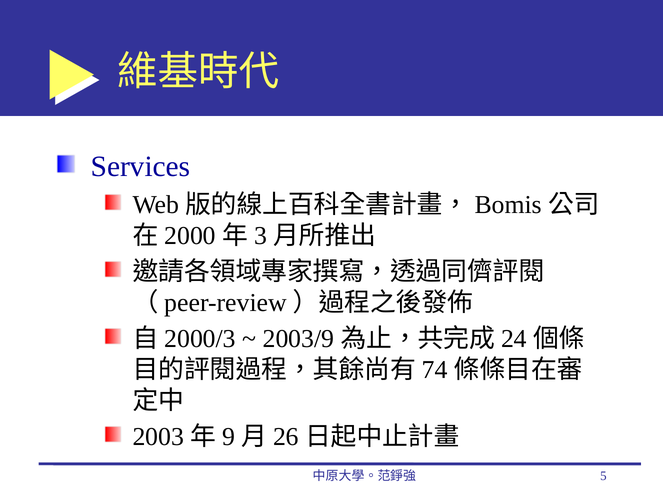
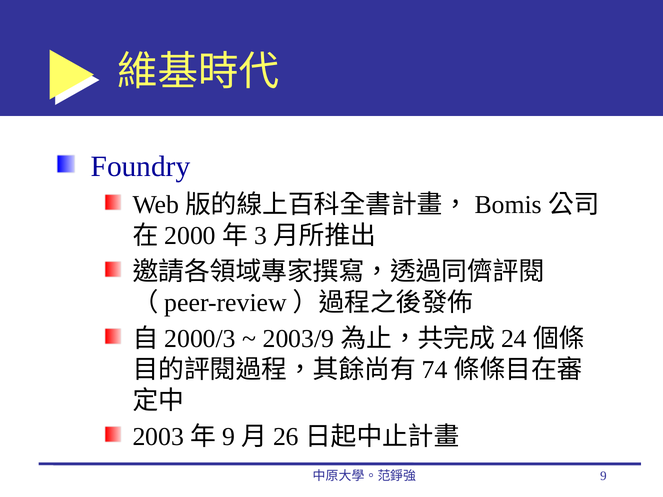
Services: Services -> Foundry (141, 167)
5: 5 -> 9 (603, 476)
